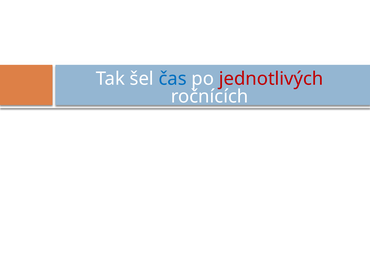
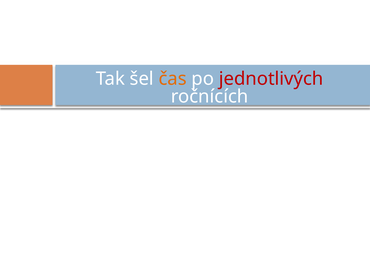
čas colour: blue -> orange (173, 79)
